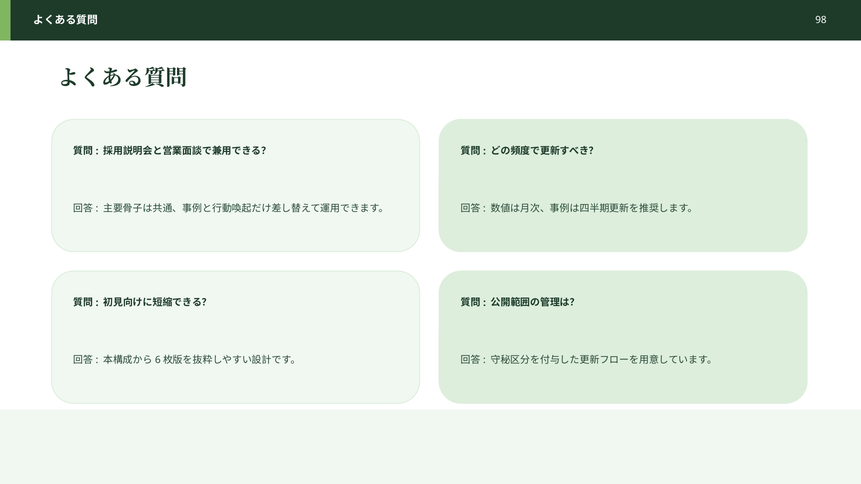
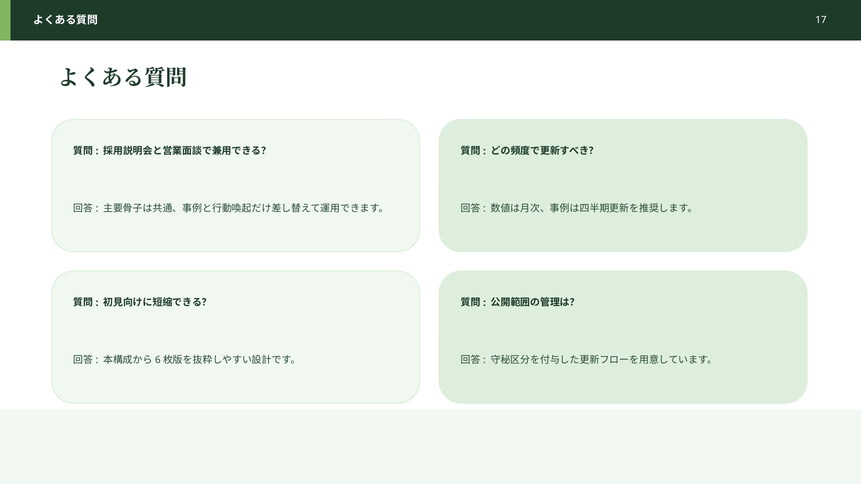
98: 98 -> 17 (821, 20)
